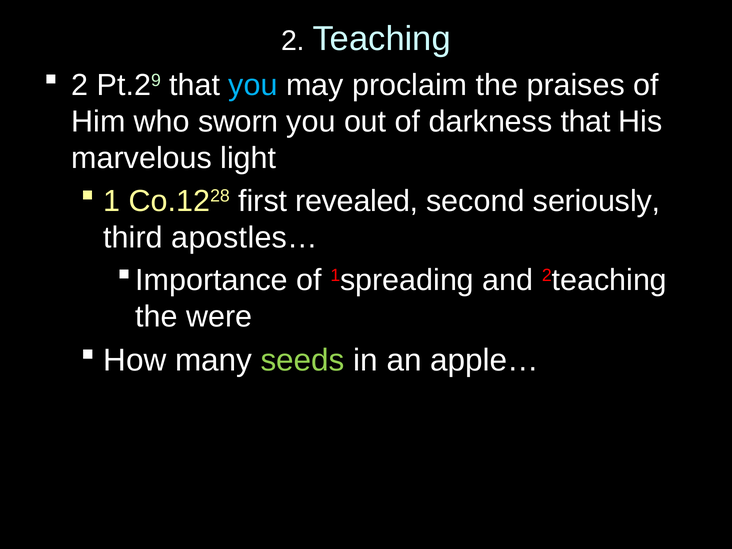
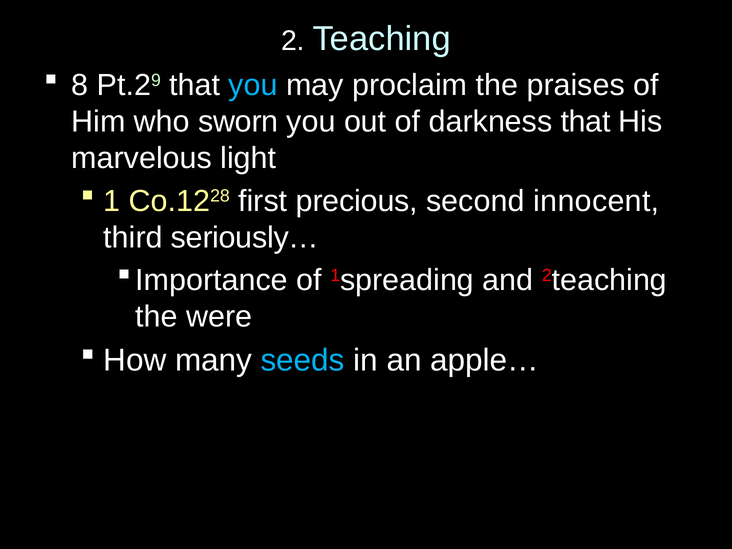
2: 2 -> 8 (80, 85)
revealed: revealed -> precious (357, 201)
seriously: seriously -> innocent (596, 201)
apostles…: apostles… -> seriously… (245, 238)
seeds colour: light green -> light blue (303, 361)
